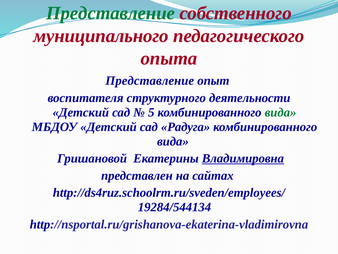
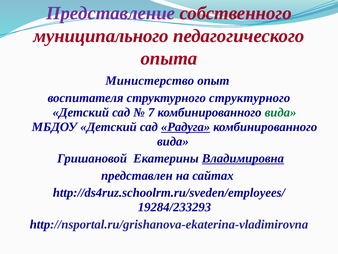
Представление colour: green -> purple (111, 13)
Представление: Представление -> Министерство (150, 81)
структурного деятельности: деятельности -> структурного (250, 98)
5: 5 -> 7 (151, 112)
Радуга underline: none -> present (186, 127)
19284/544134: 19284/544134 -> 19284/233293 (174, 207)
